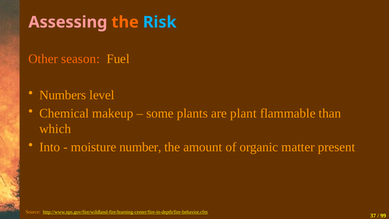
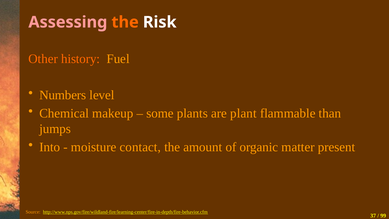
Risk colour: light blue -> white (160, 22)
season: season -> history (81, 59)
which: which -> jumps (55, 129)
number: number -> contact (140, 147)
